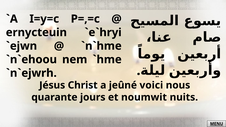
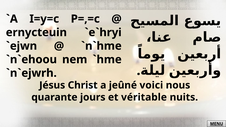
noumwit: noumwit -> véritable (144, 97)
